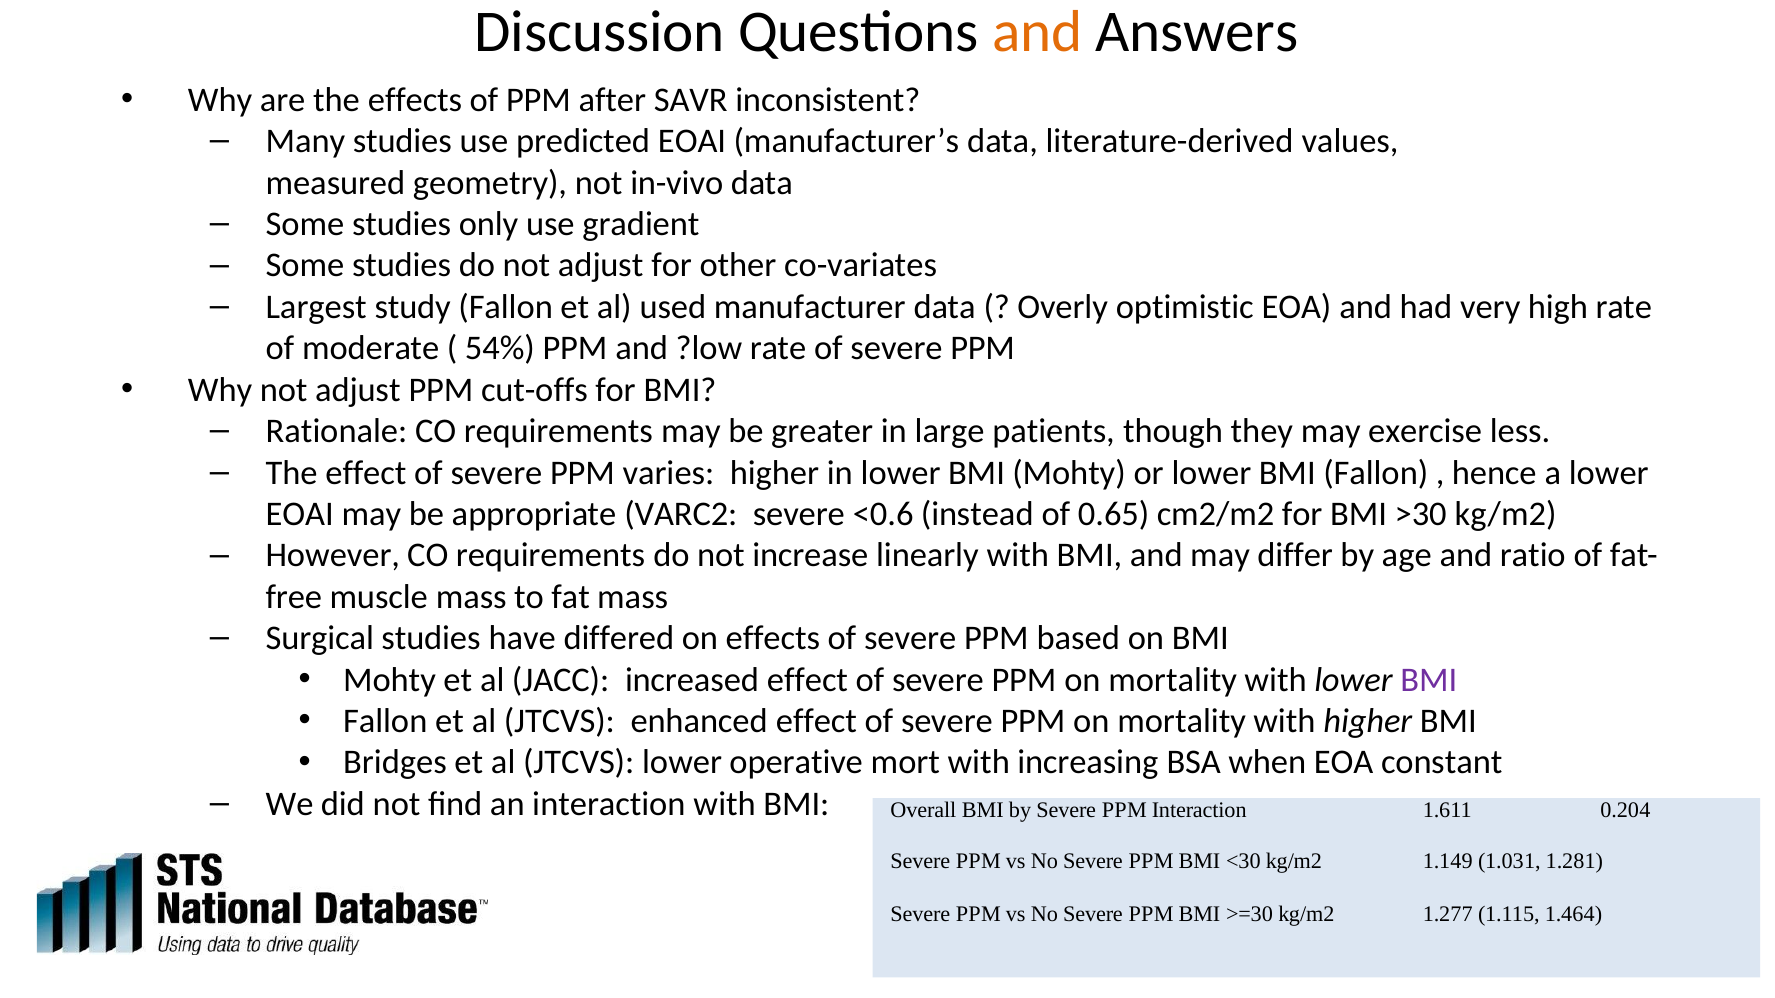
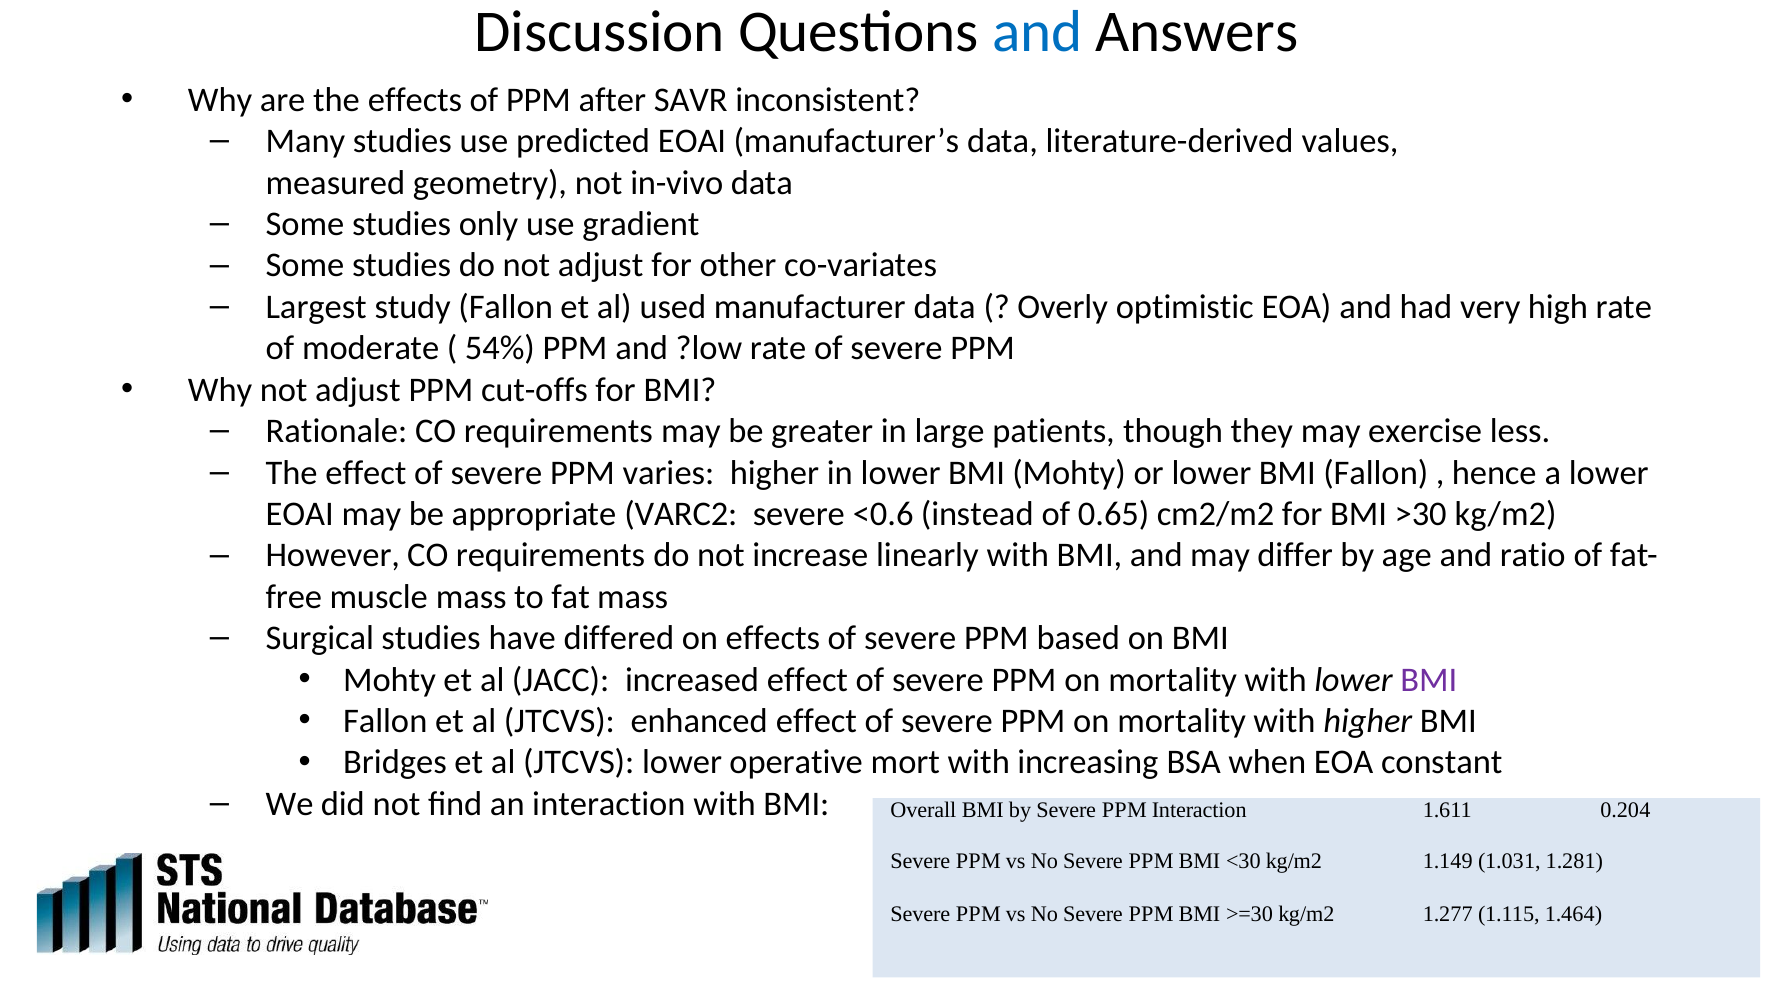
and colour: orange -> blue (1037, 32)
